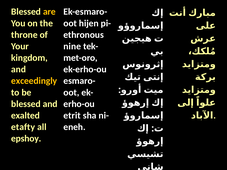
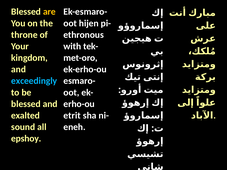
nine: nine -> with (72, 46)
exceedingly colour: yellow -> light blue (34, 81)
etafty: etafty -> sound (23, 127)
